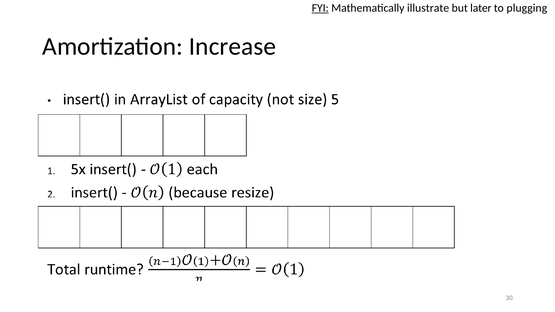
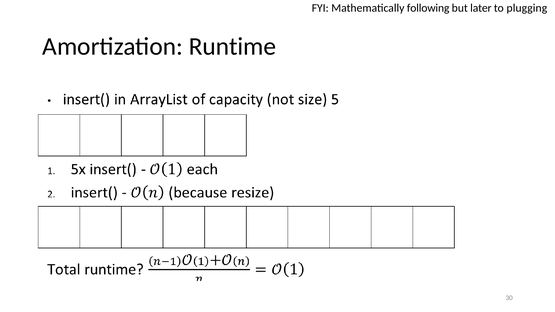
FYI underline: present -> none (320, 8)
illustrate: illustrate -> following (428, 8)
Increase: Increase -> Runtime (232, 47)
